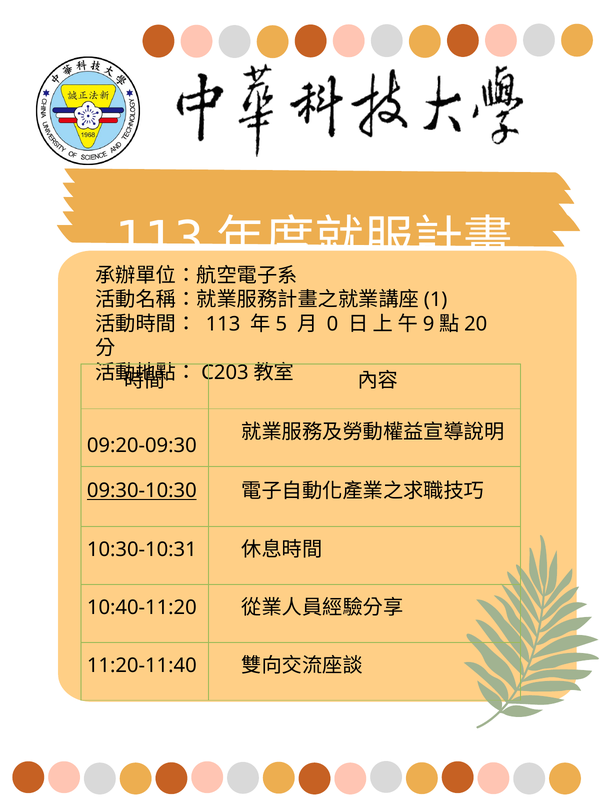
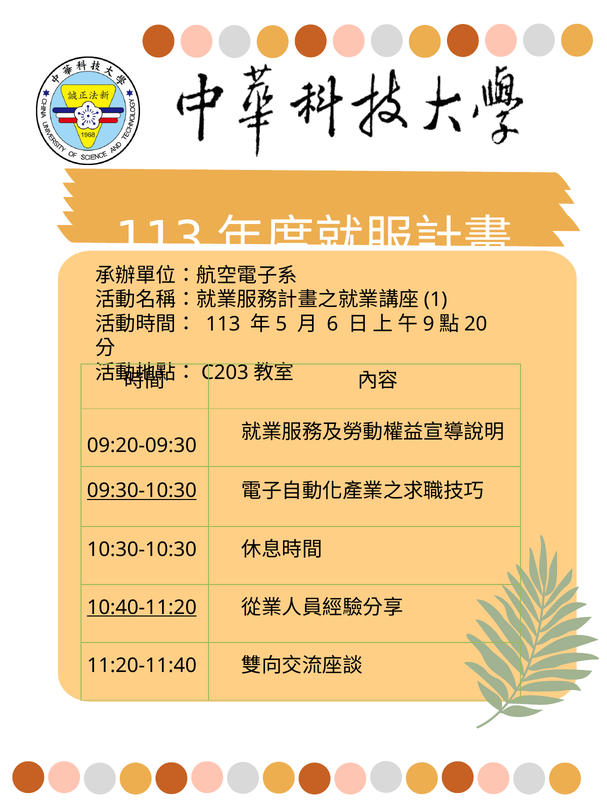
0: 0 -> 6 (332, 324)
10:30-10:31: 10:30-10:31 -> 10:30-10:30 (142, 550)
10:40-11:20 underline: none -> present (142, 608)
